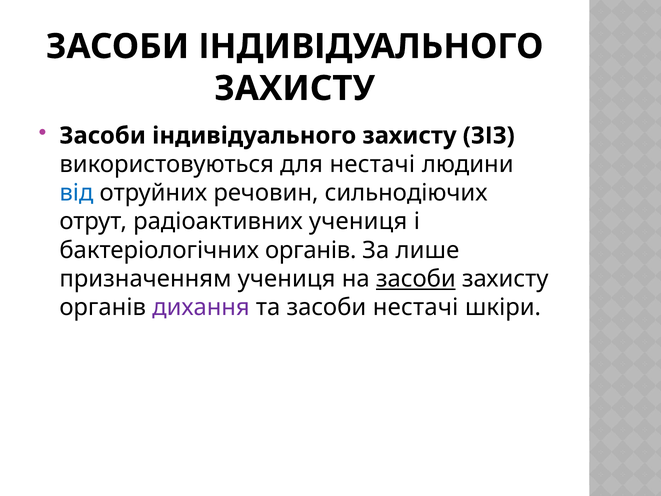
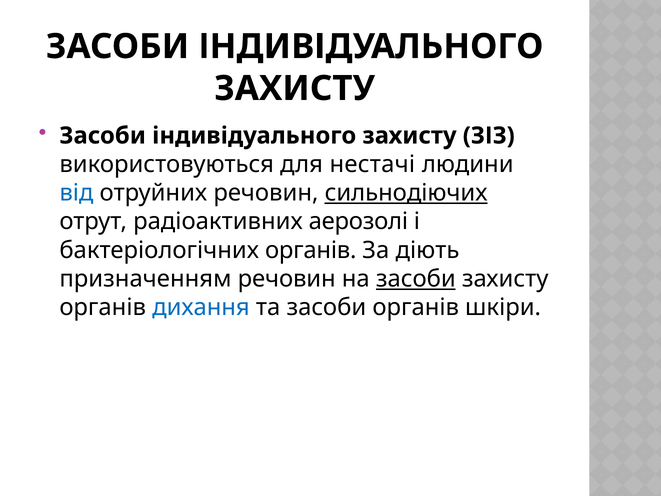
сильнодіючих underline: none -> present (406, 193)
радіоактивних учениця: учениця -> аерозолі (358, 221)
лише: лише -> діють (427, 250)
призначенням учениця: учениця -> речовин (287, 279)
дихання colour: purple -> blue (201, 307)
засоби нестачі: нестачі -> органів (416, 307)
